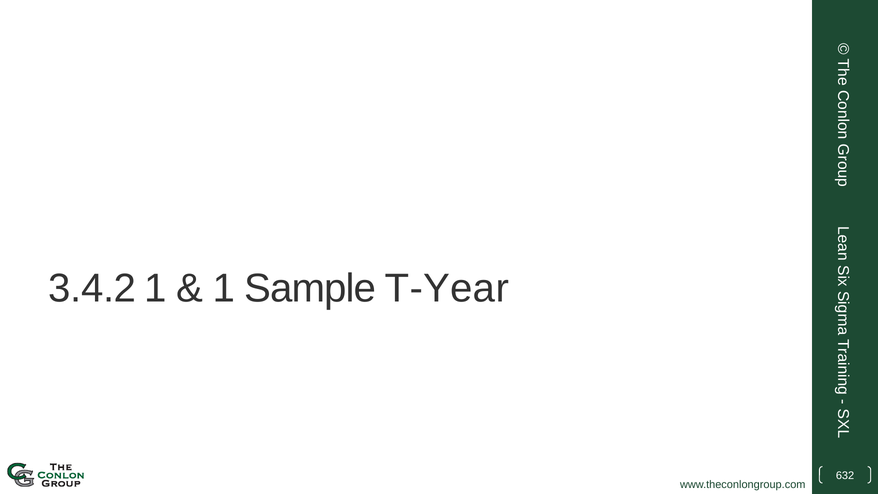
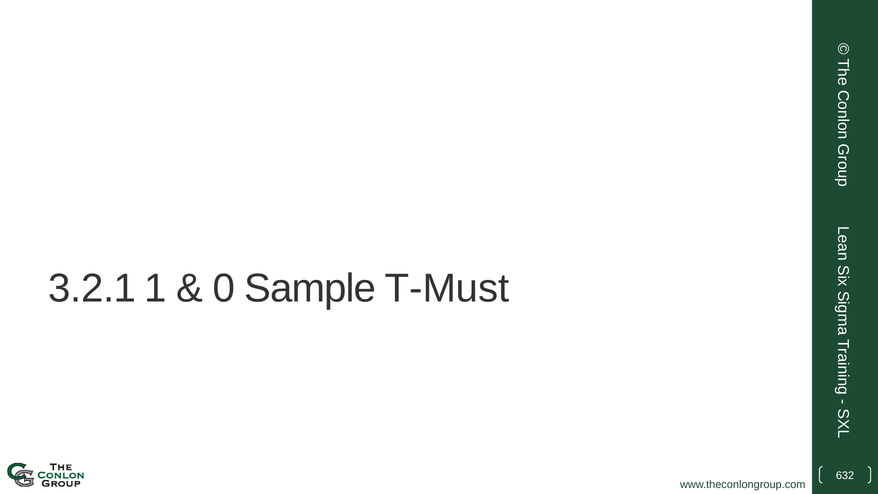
3.4.2: 3.4.2 -> 3.2.1 (92, 288)
1: 1 -> 0 (224, 288)
T-Year: T-Year -> T-Must (447, 288)
